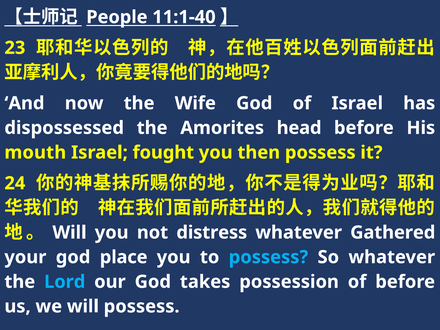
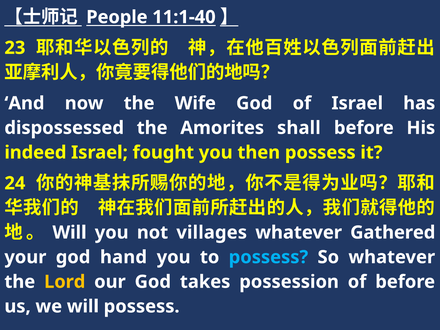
head: head -> shall (299, 128)
mouth: mouth -> indeed (35, 153)
distress: distress -> villages (212, 233)
place: place -> hand (123, 257)
Lord colour: light blue -> yellow (65, 282)
